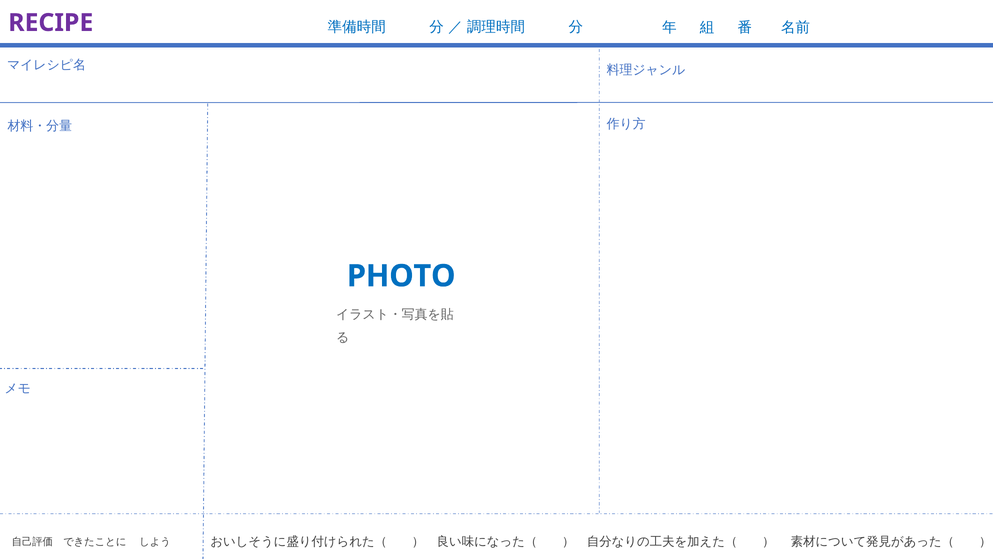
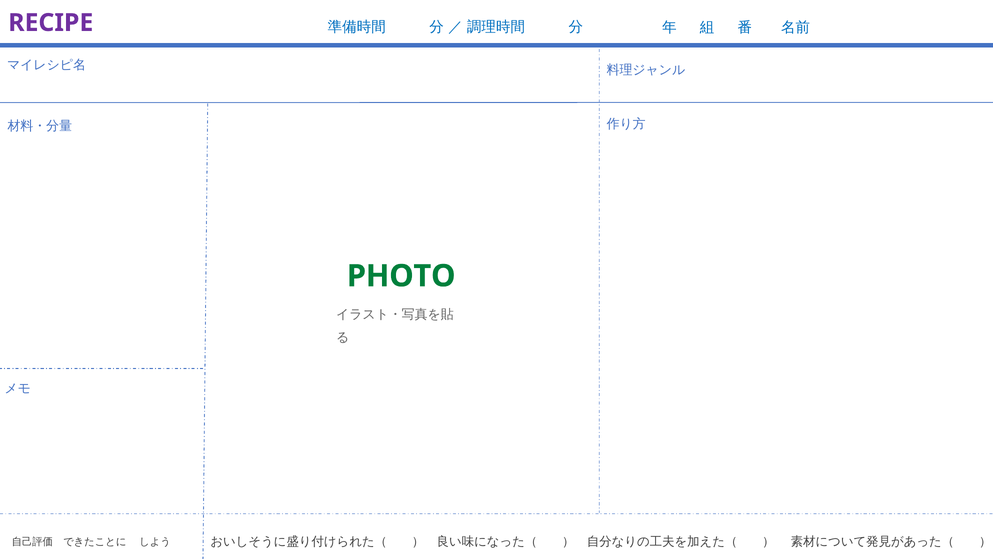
PHOTO colour: blue -> green (401, 276)
